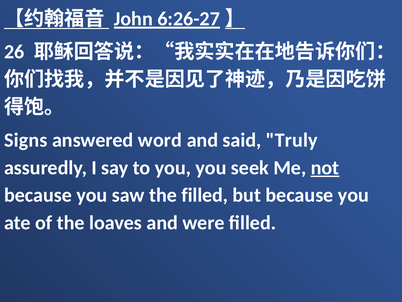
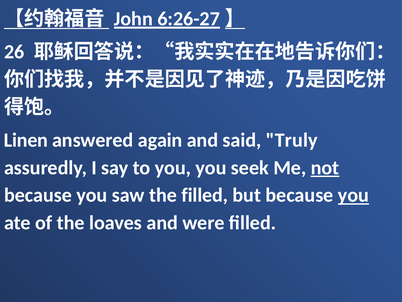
Signs: Signs -> Linen (26, 140)
word: word -> again (160, 140)
you underline: none -> present (353, 195)
